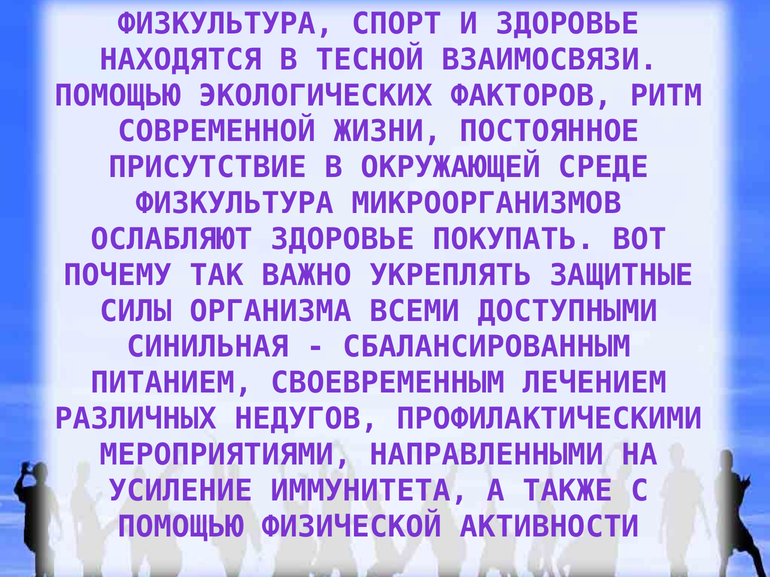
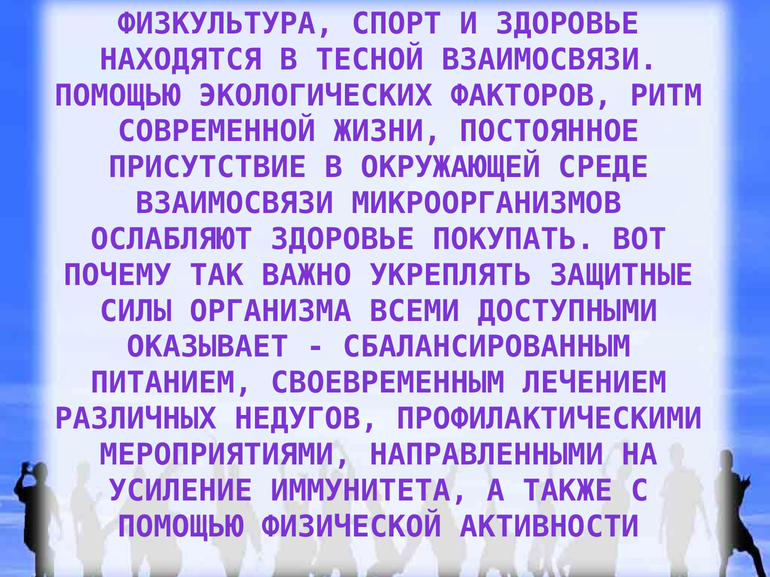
ФИЗКУЛЬТУРА: ФИЗКУЛЬТУРА -> ВЗАИМОСВЯЗИ (235, 204)
СИНИЛЬНАЯ: СИНИЛЬНАЯ -> ОКАЗЫВАЕТ (208, 347)
